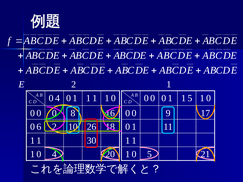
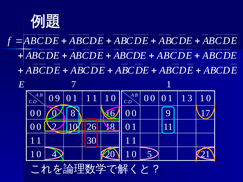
E 2: 2 -> 7 (74, 84)
0 4: 4 -> 9 (57, 98)
1 5: 5 -> 3 (190, 98)
6: 6 -> 0 (39, 127)
